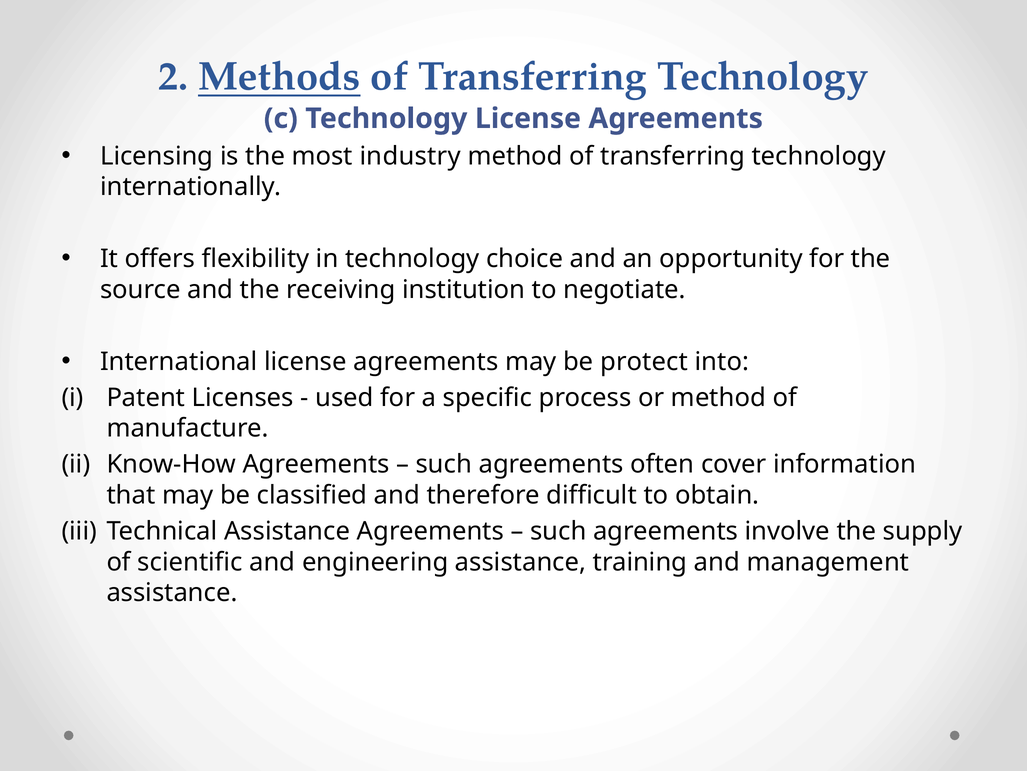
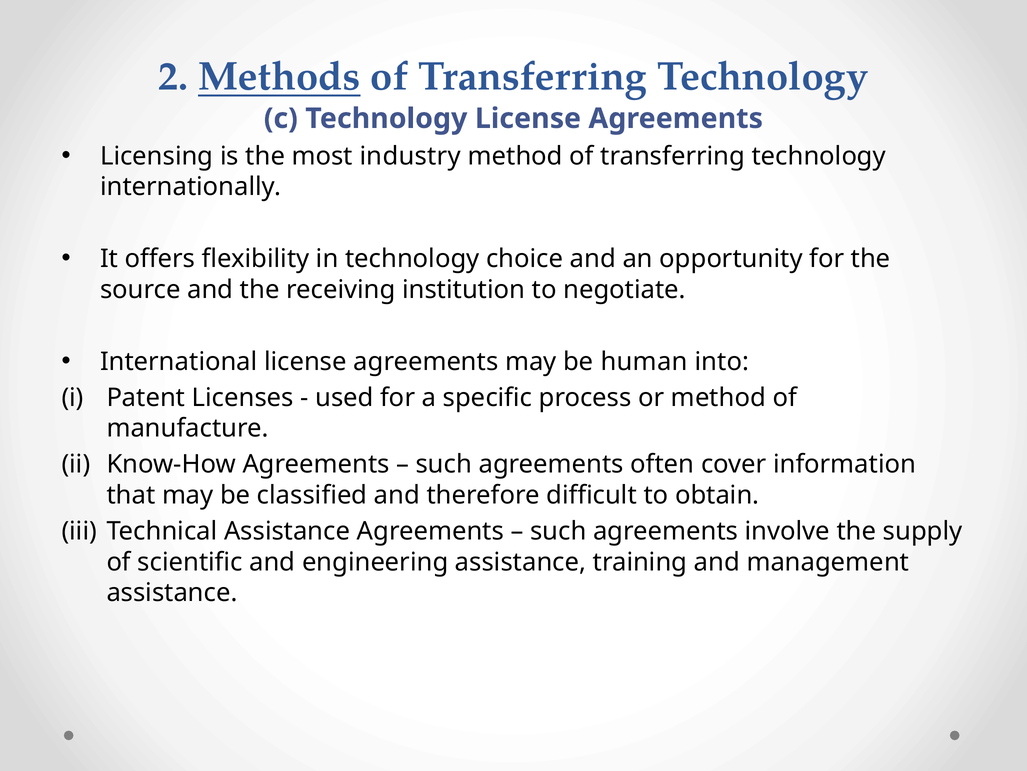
protect: protect -> human (644, 361)
